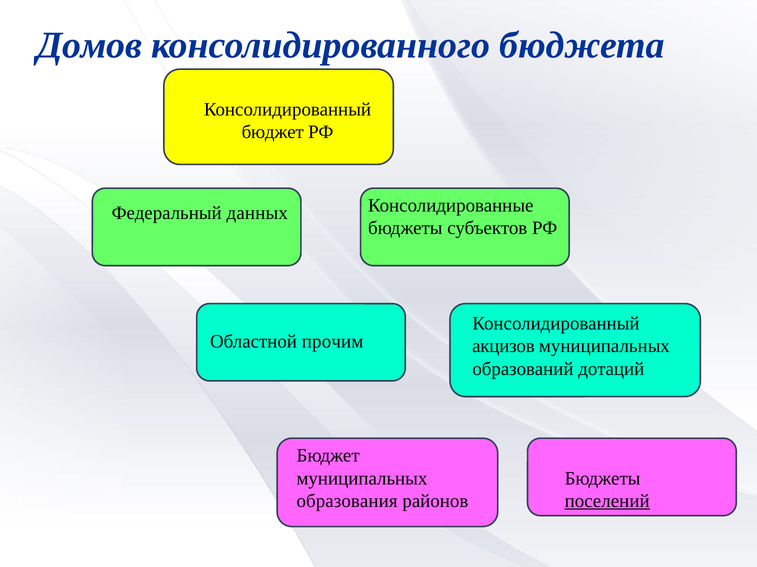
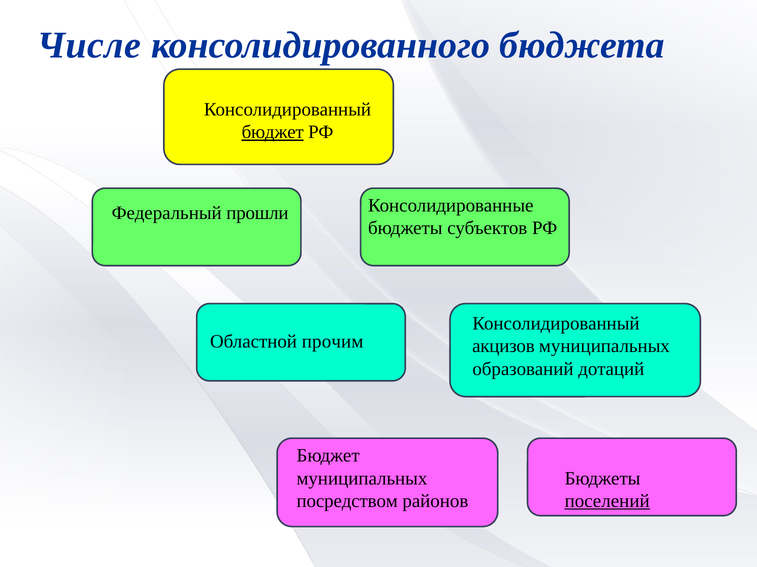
Домов: Домов -> Числе (89, 45)
бюджет underline: none -> present (273, 132)
данных: данных -> прошли (257, 214)
образования: образования -> посредством (347, 502)
